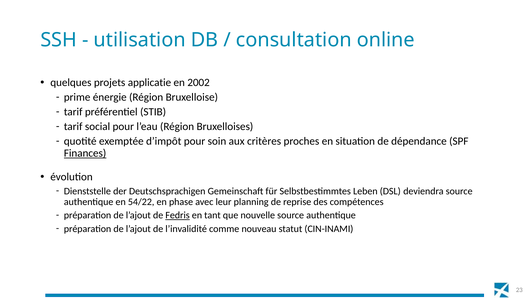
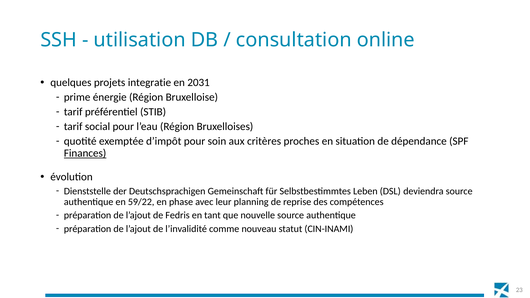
applicatie: applicatie -> integratie (149, 83)
2002: 2002 -> 2031 (199, 83)
54/22: 54/22 -> 59/22 (141, 202)
Fedris underline: present -> none (178, 215)
